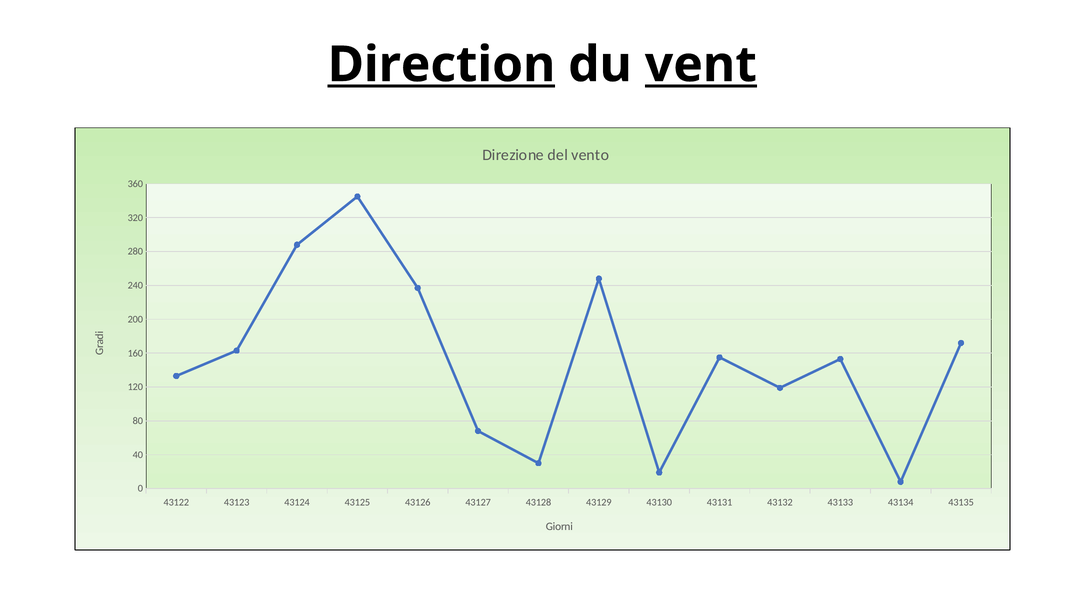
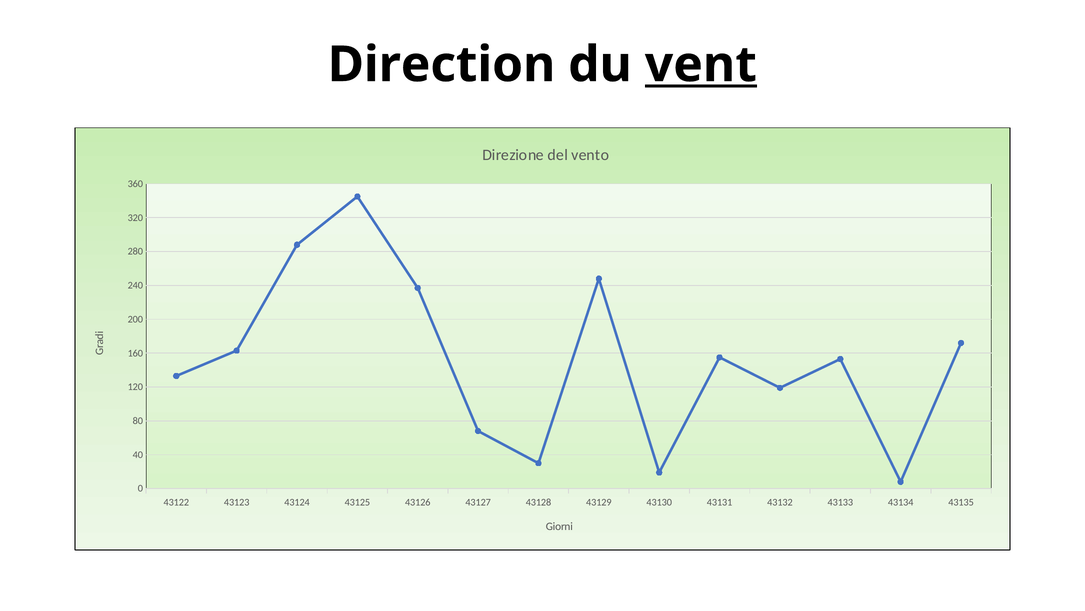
Direction underline: present -> none (441, 65)
